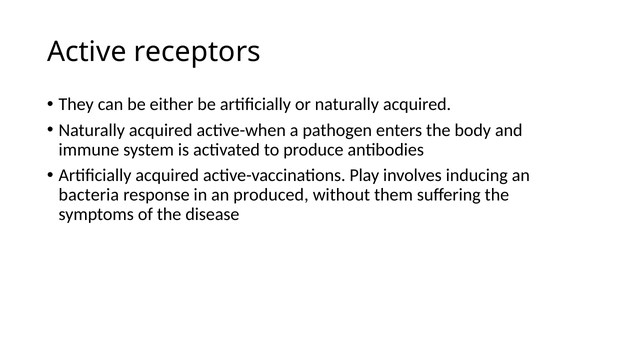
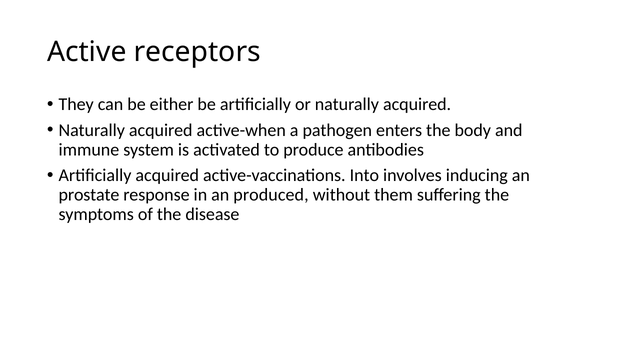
Play: Play -> Into (364, 175)
bacteria: bacteria -> prostate (89, 195)
